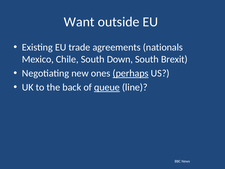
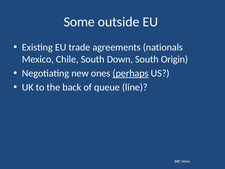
Want: Want -> Some (79, 22)
Brexit: Brexit -> Origin (174, 59)
queue underline: present -> none (107, 87)
